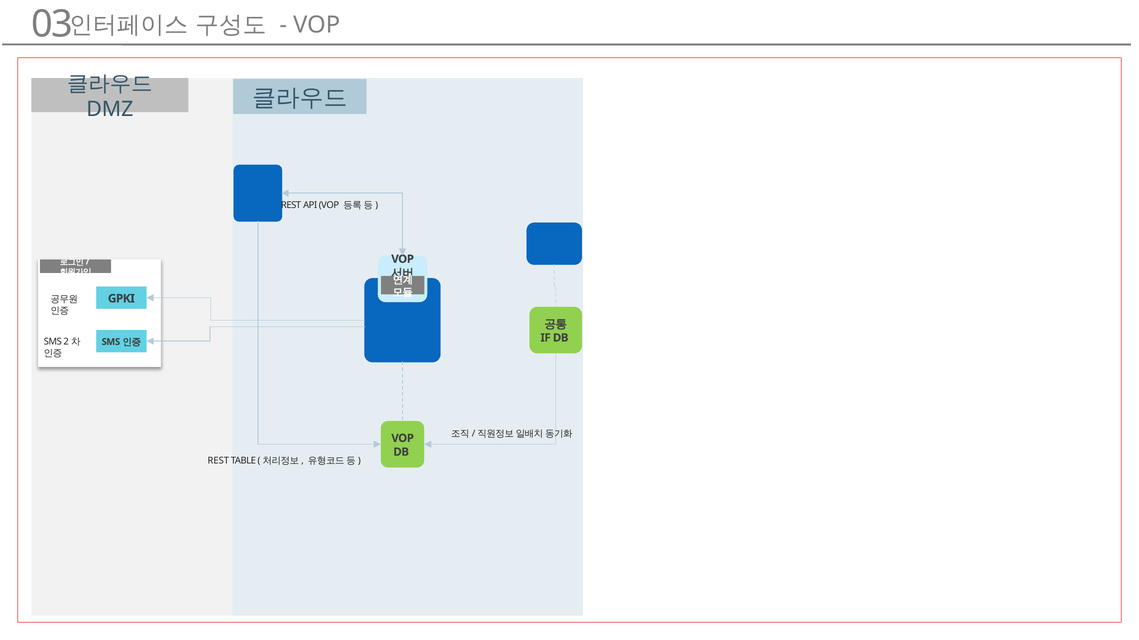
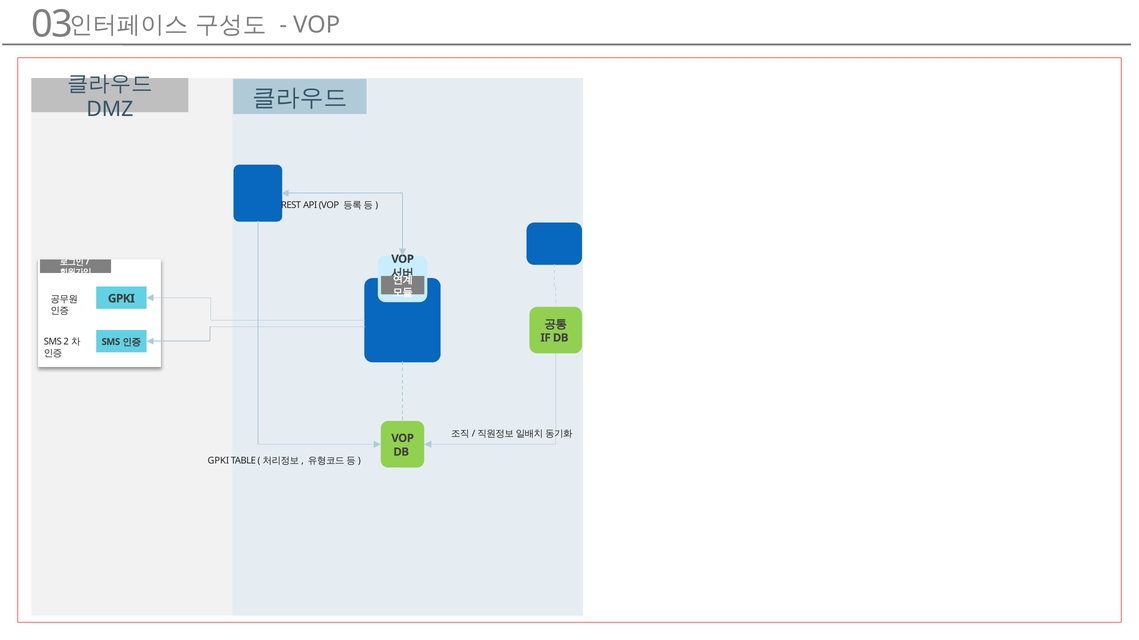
REST: REST -> GPKI (218, 461)
